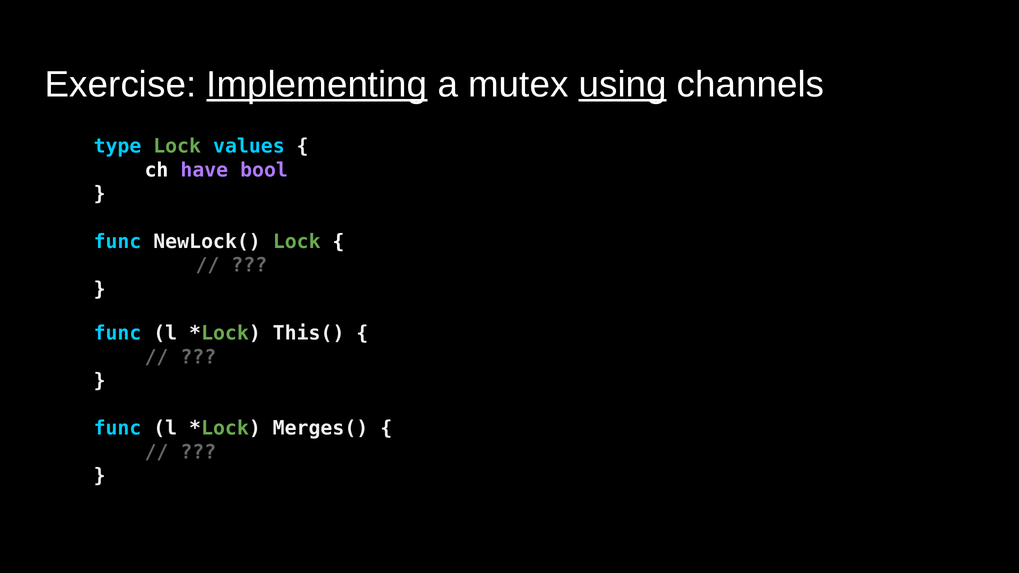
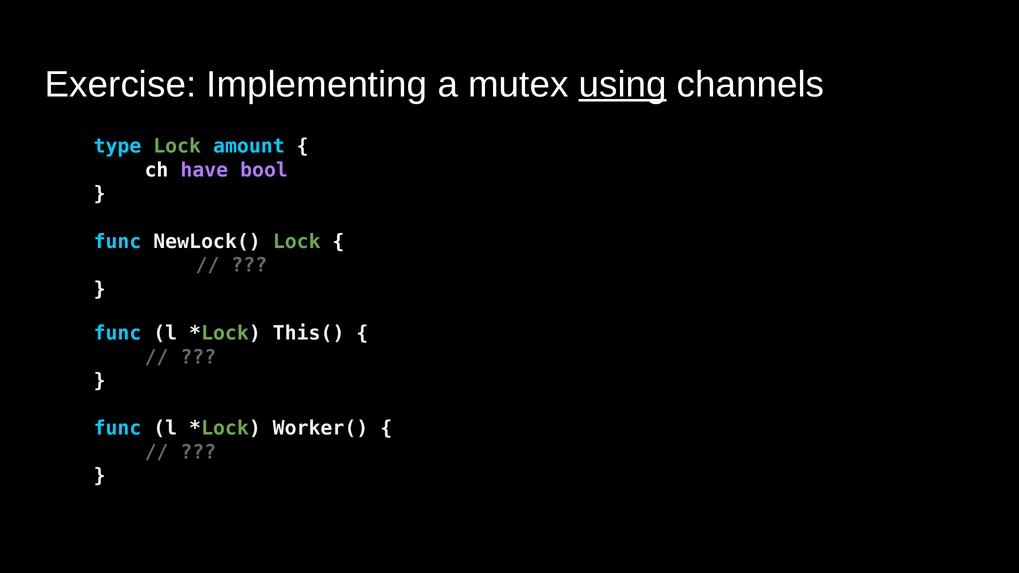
Implementing underline: present -> none (317, 84)
values: values -> amount (249, 146)
Merges(: Merges( -> Worker( (320, 429)
